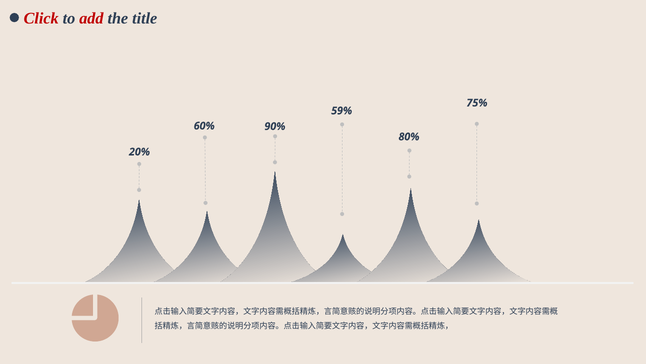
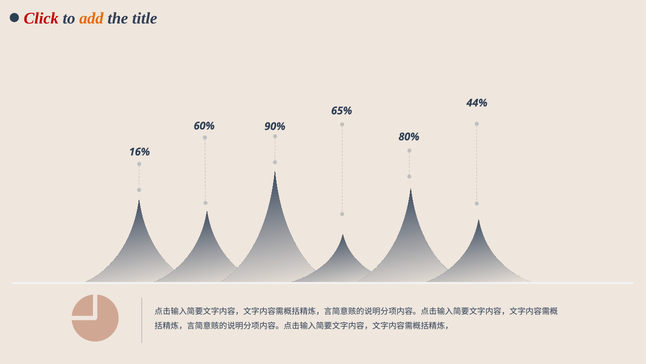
add colour: red -> orange (91, 18)
75%: 75% -> 44% (477, 103)
59%: 59% -> 65% (342, 111)
20%: 20% -> 16% (139, 152)
